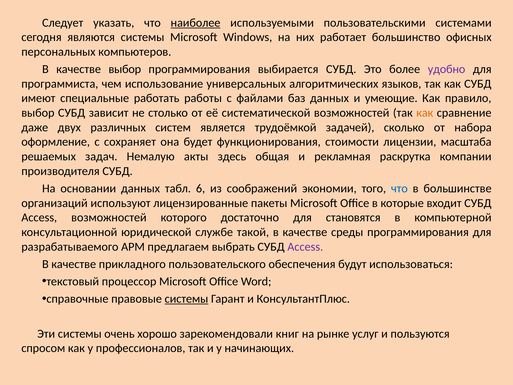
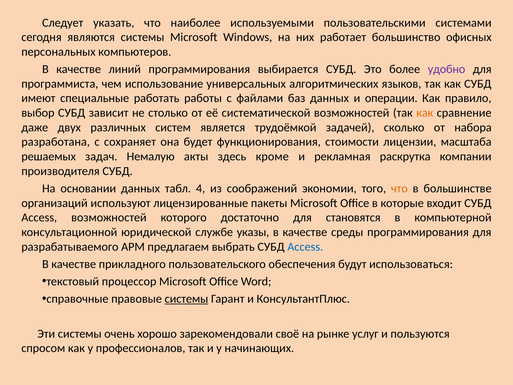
наиболее underline: present -> none (196, 23)
качестве выбор: выбор -> линий (125, 69)
умеющие: умеющие -> операции (391, 98)
оформление: оформление -> разработана (56, 142)
общая: общая -> кроме (272, 156)
6: 6 -> 4 (201, 188)
что colour: blue -> orange (399, 188)
такой: такой -> указы (253, 232)
Access colour: purple -> blue (305, 247)
книг: книг -> своё (287, 333)
